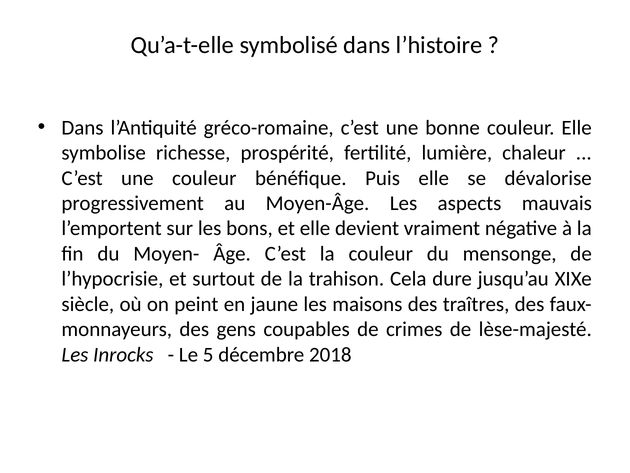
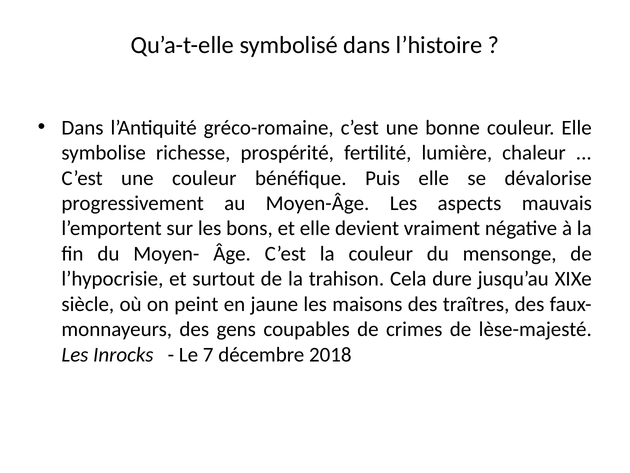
5: 5 -> 7 (208, 354)
